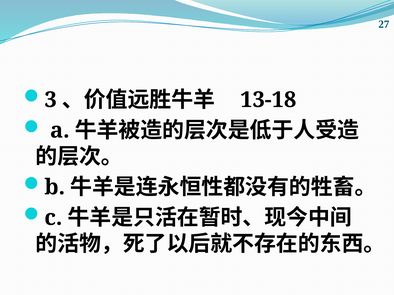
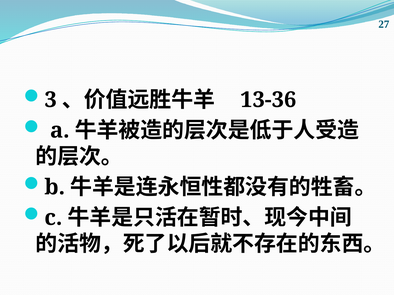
13-18: 13-18 -> 13-36 (268, 100)
